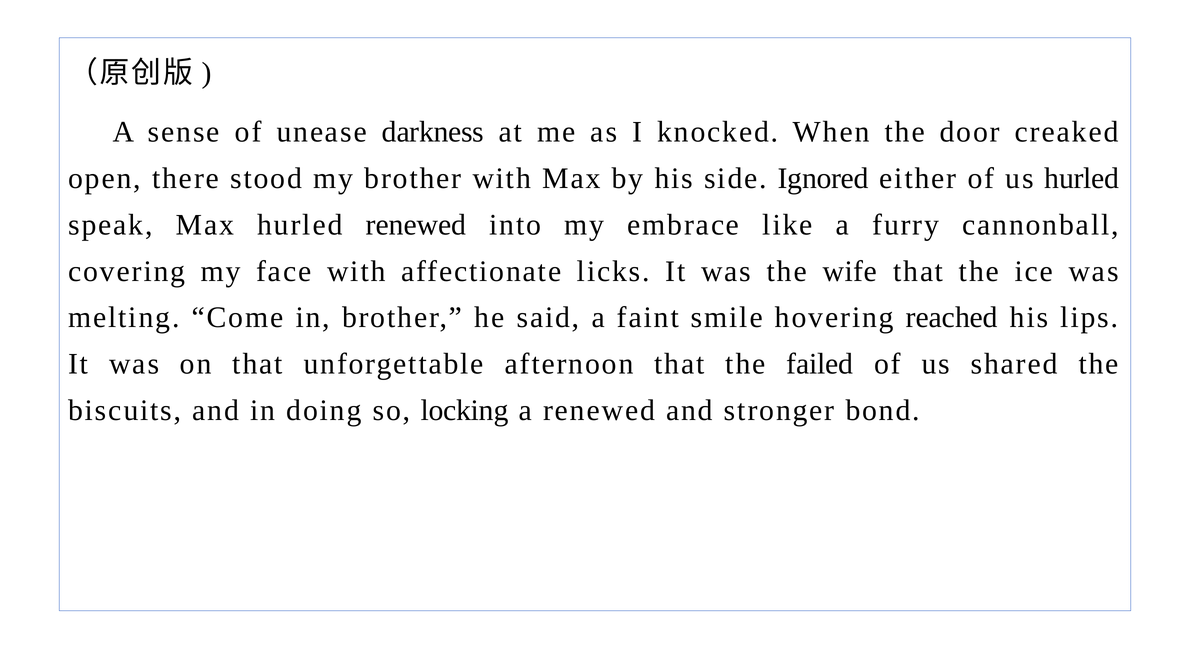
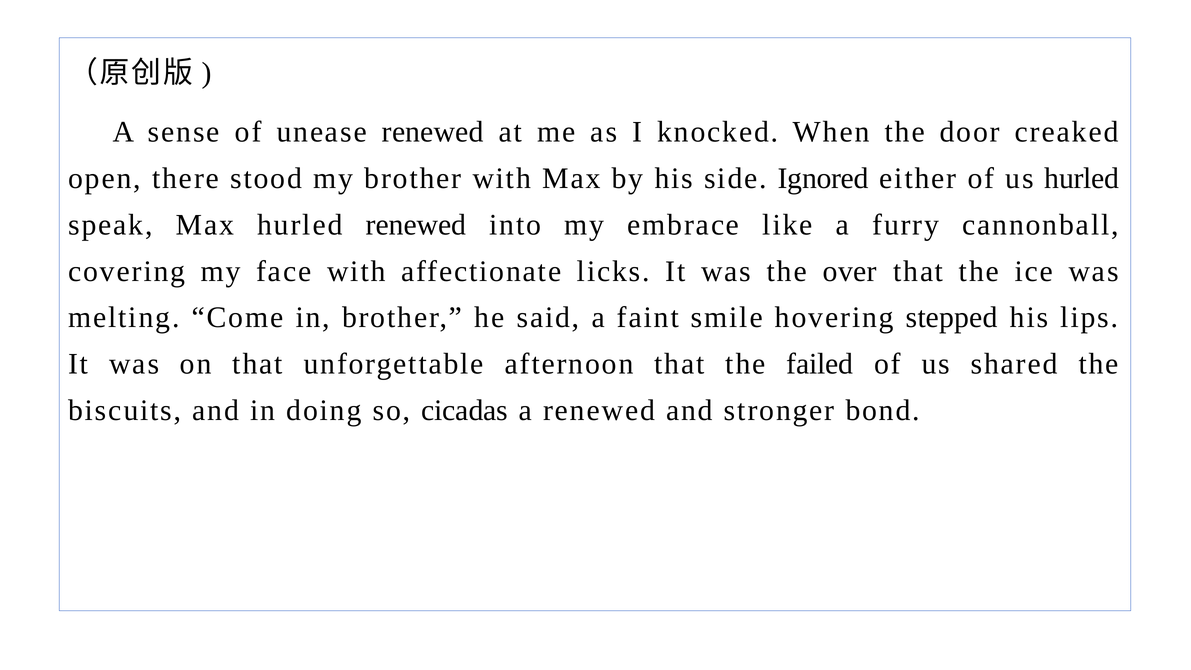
unease darkness: darkness -> renewed (433, 132)
wife: wife -> over (850, 271)
reached: reached -> stepped (952, 318)
locking: locking -> cicadas (465, 410)
